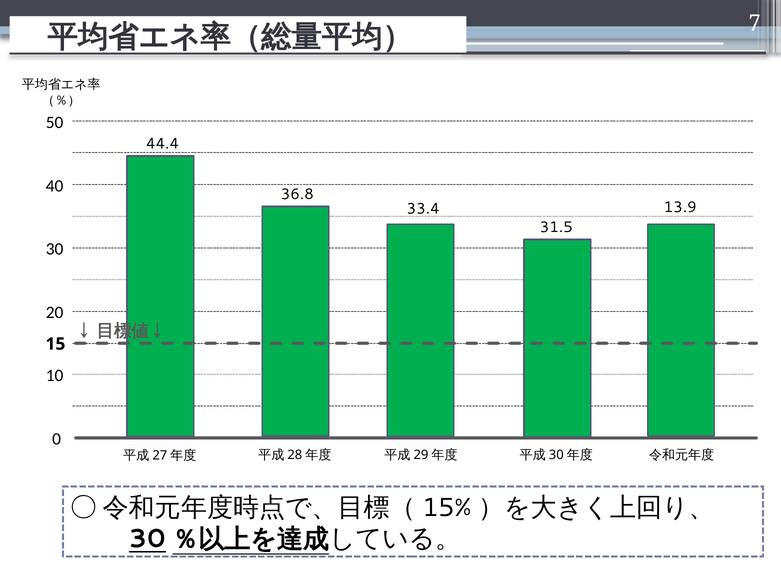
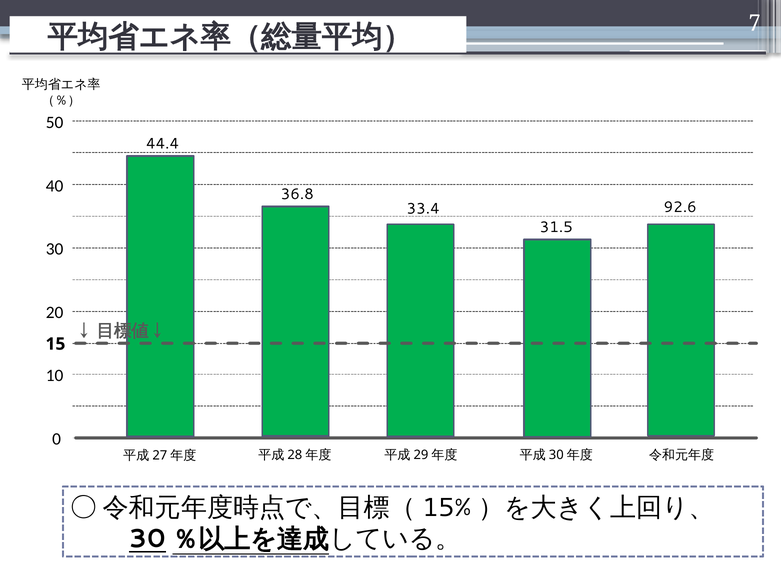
13.9: 13.9 -> 92.6 (680, 208)
